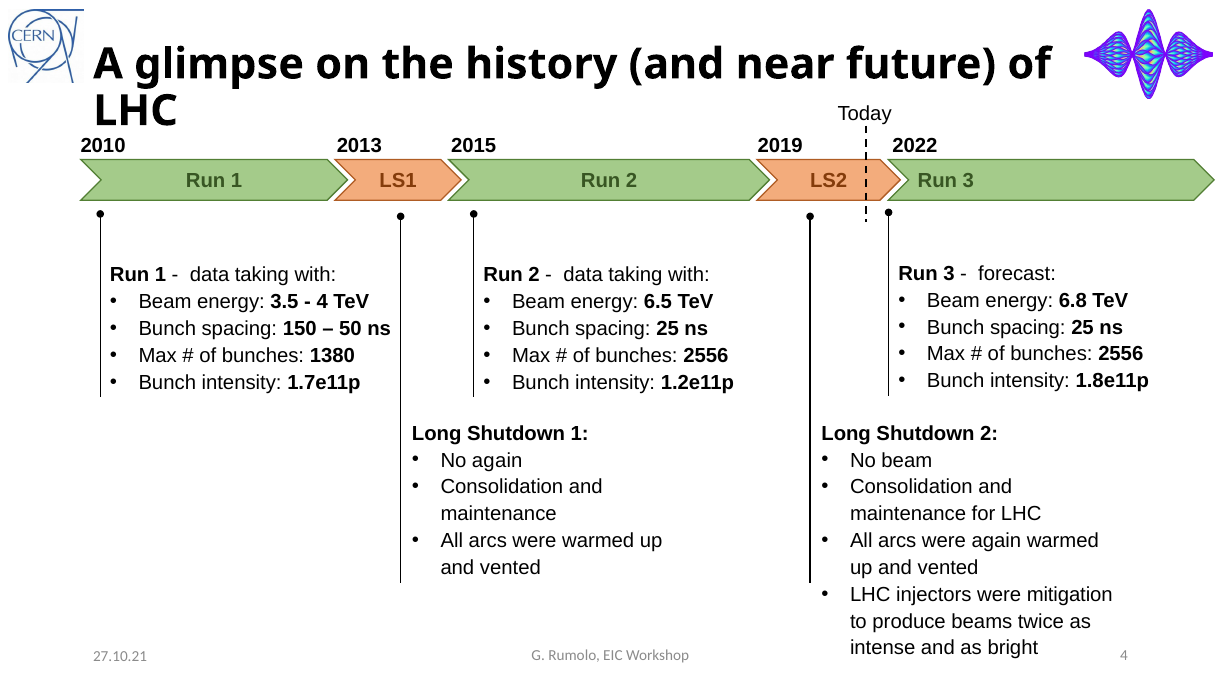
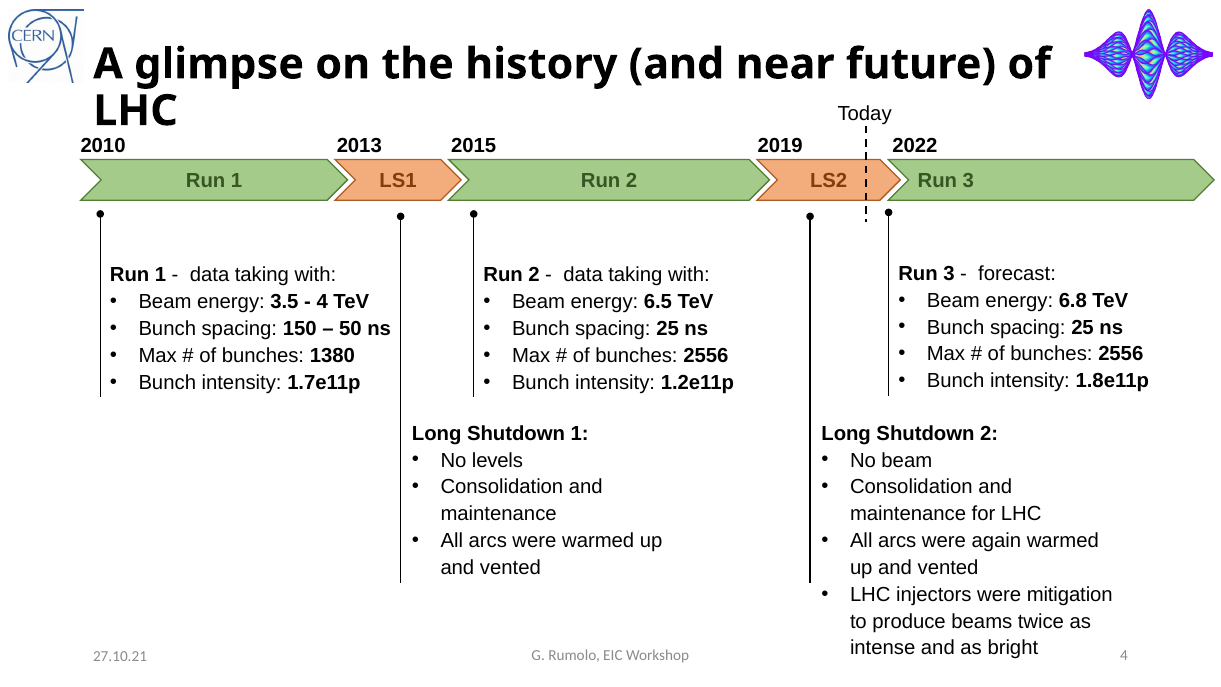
No again: again -> levels (497, 460)
